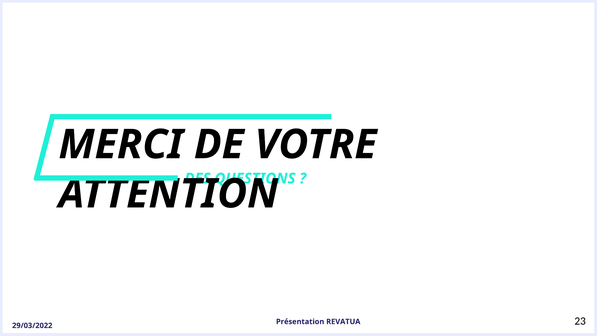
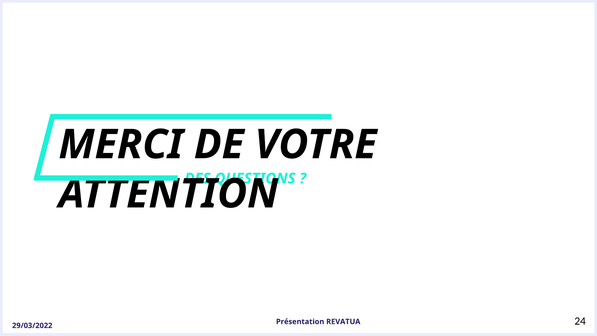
23: 23 -> 24 (580, 321)
